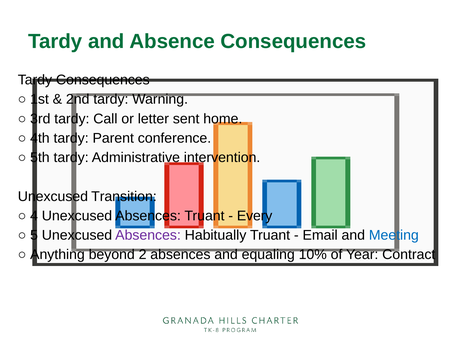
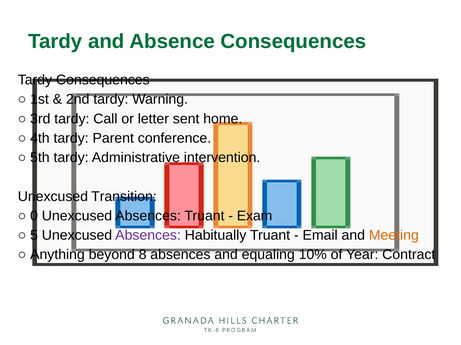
4: 4 -> 0 (34, 216)
Every: Every -> Exam (255, 216)
Meeting colour: blue -> orange (394, 236)
2: 2 -> 8 (143, 255)
